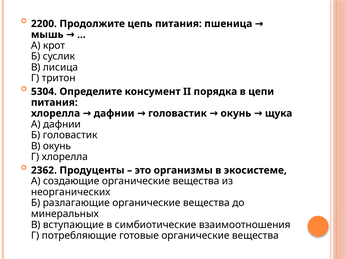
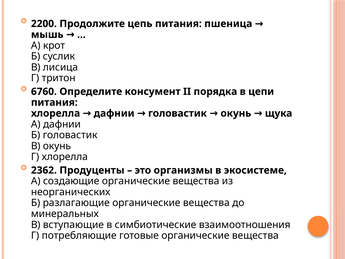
5304: 5304 -> 6760 (44, 91)
